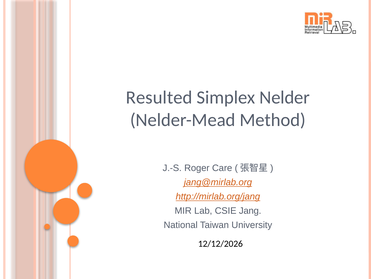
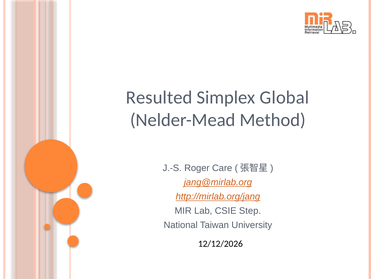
Nelder: Nelder -> Global (284, 97)
Jang: Jang -> Step (250, 210)
